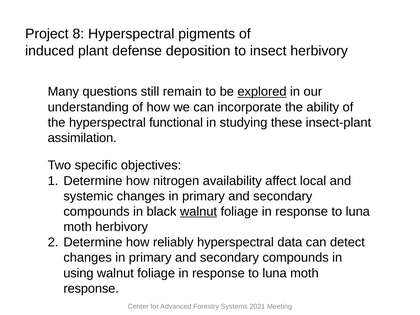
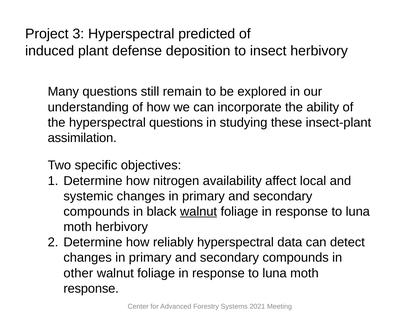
8: 8 -> 3 (78, 34)
pigments: pigments -> predicted (207, 34)
explored underline: present -> none (262, 92)
hyperspectral functional: functional -> questions (176, 123)
using: using -> other (78, 273)
